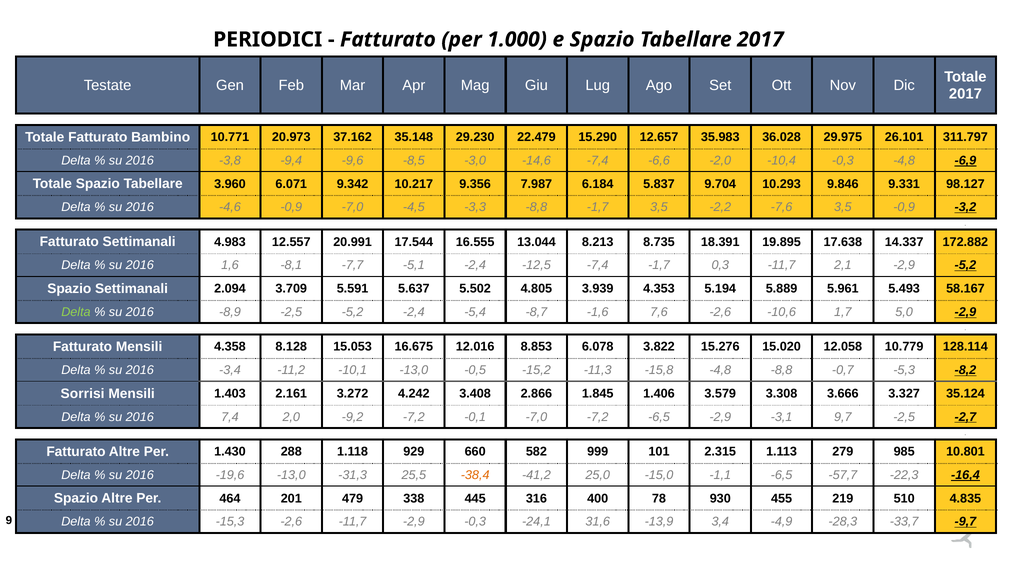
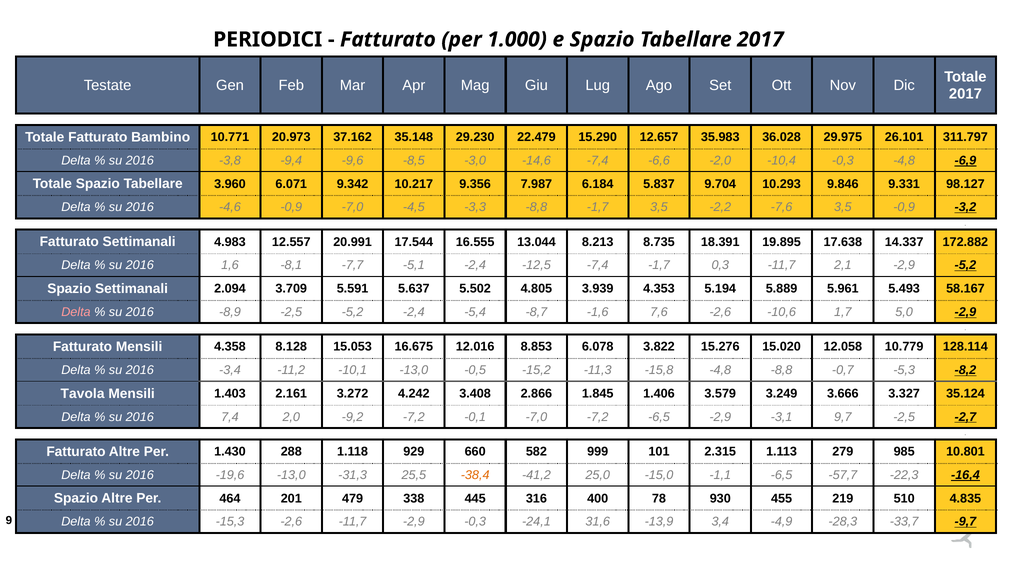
Delta colour: light green -> pink (76, 312)
Sorrisi: Sorrisi -> Tavola (83, 394)
3.308: 3.308 -> 3.249 (782, 394)
